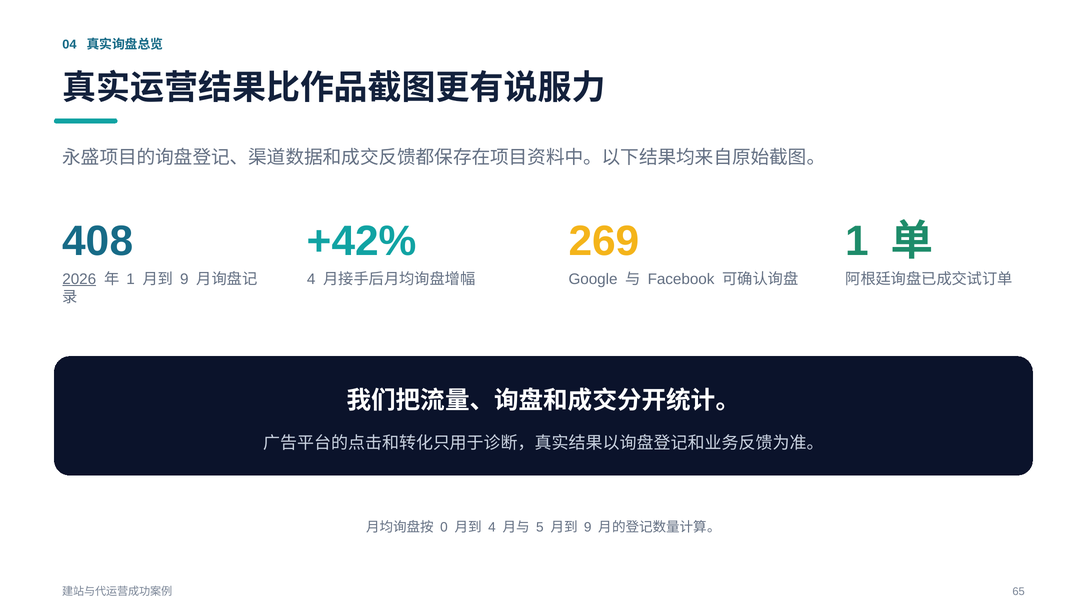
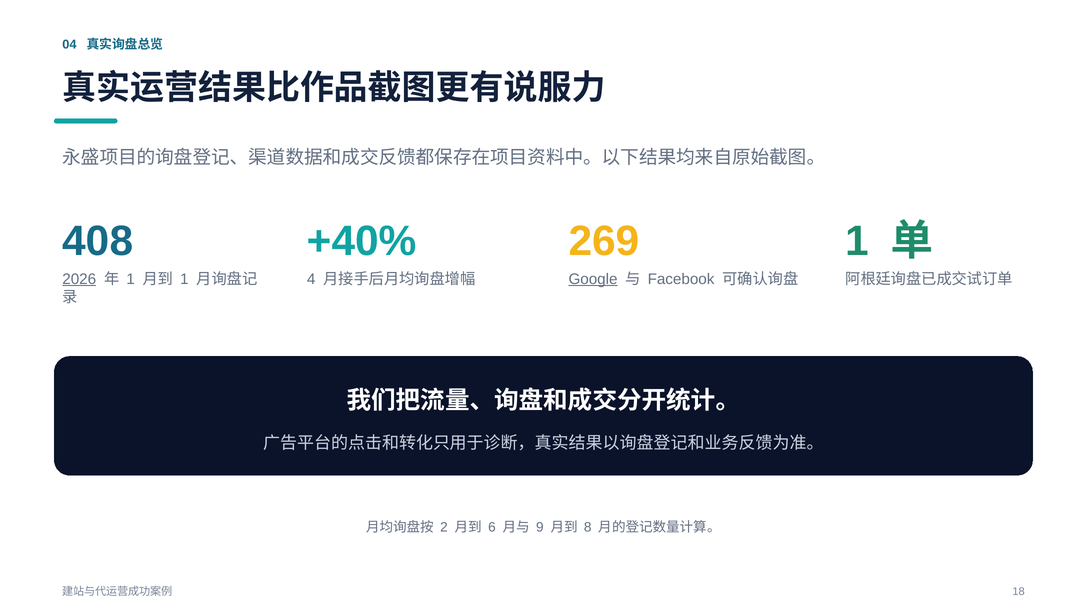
+42%: +42% -> +40% (362, 241)
9: 9 -> 1 (184, 279)
Google underline: none -> present (593, 279)
0: 0 -> 2 (444, 528)
4: 4 -> 6 (492, 528)
5: 5 -> 9 (540, 528)
9: 9 -> 8 (588, 528)
65: 65 -> 18 (1019, 592)
